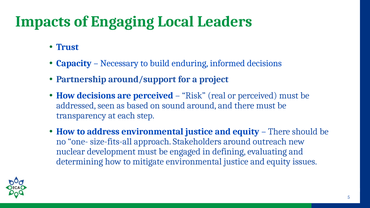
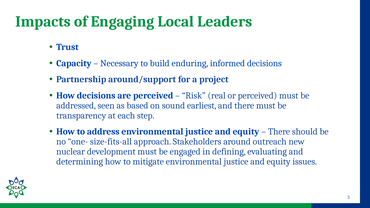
sound around: around -> earliest (202, 106)
